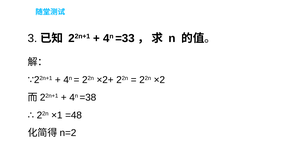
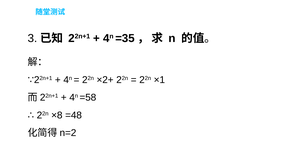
=33: =33 -> =35 (125, 38)
×2: ×2 -> ×1 (159, 80)
=38: =38 -> =58 (88, 97)
×1: ×1 -> ×8 (57, 115)
